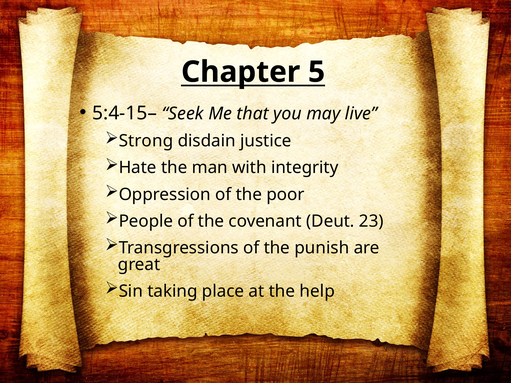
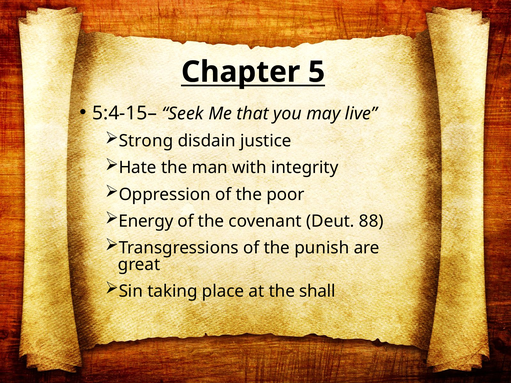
People: People -> Energy (146, 221)
23: 23 -> 88 (371, 221)
help: help -> shall (317, 291)
